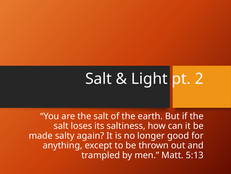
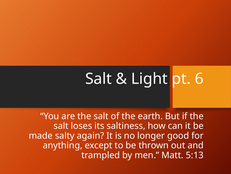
2: 2 -> 6 (199, 79)
